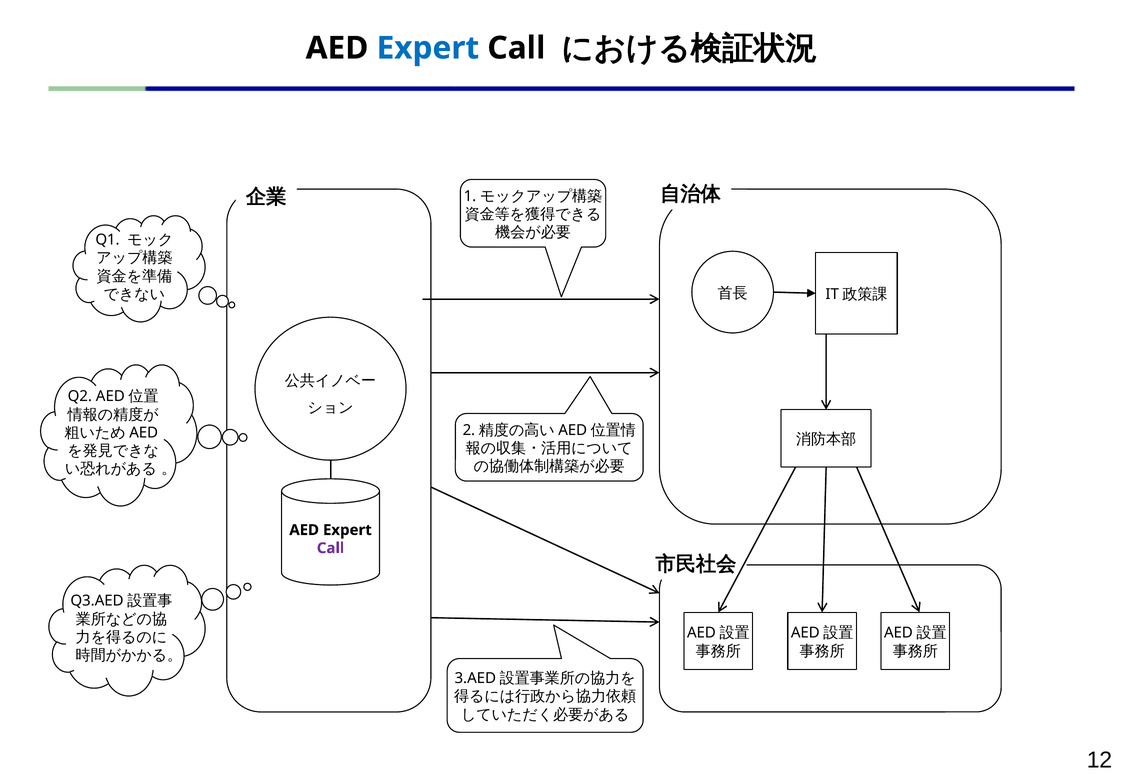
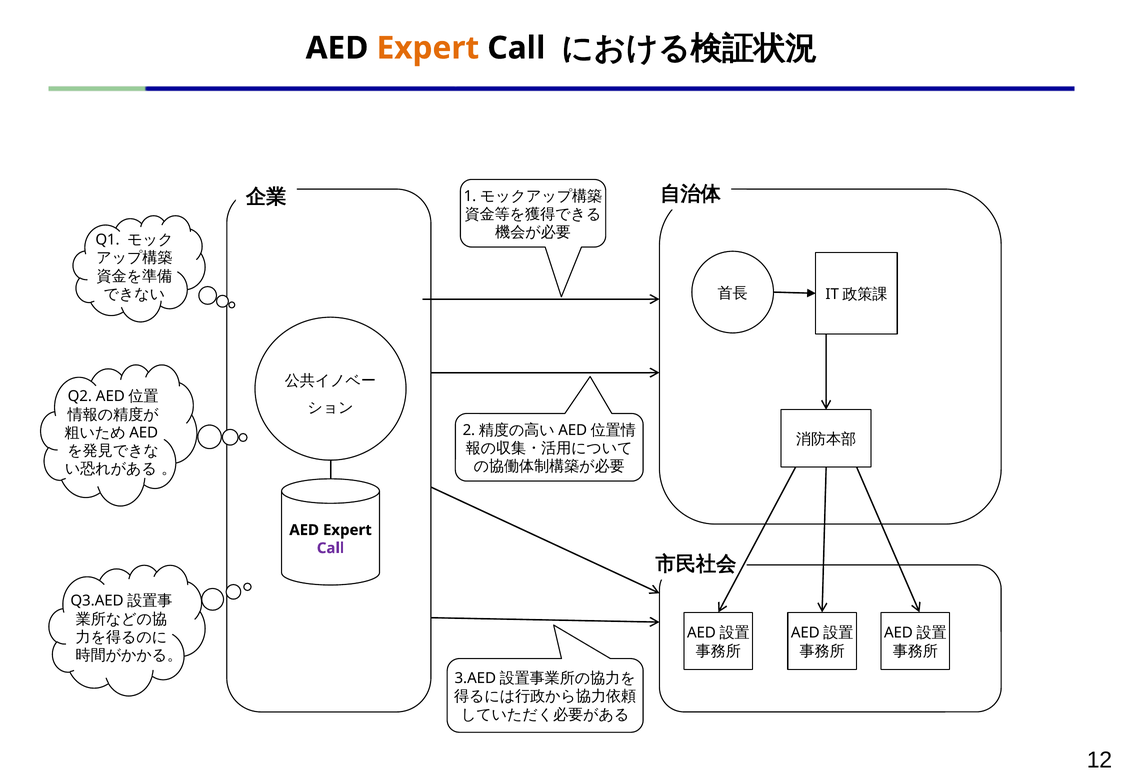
Expert colour: blue -> orange (428, 48)
